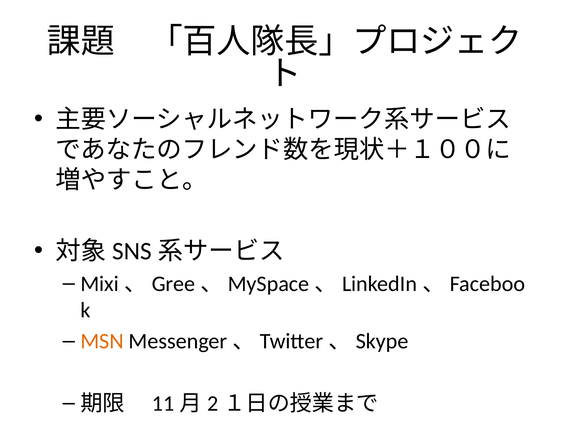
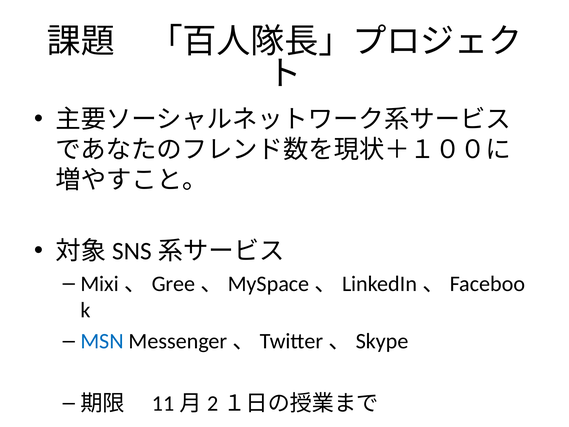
MSN colour: orange -> blue (102, 341)
